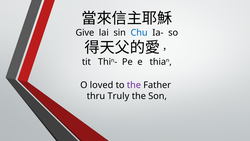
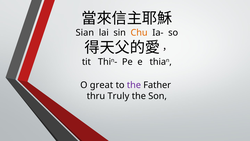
Give: Give -> Sian (85, 33)
Chu colour: blue -> orange (139, 33)
loved: loved -> great (102, 85)
